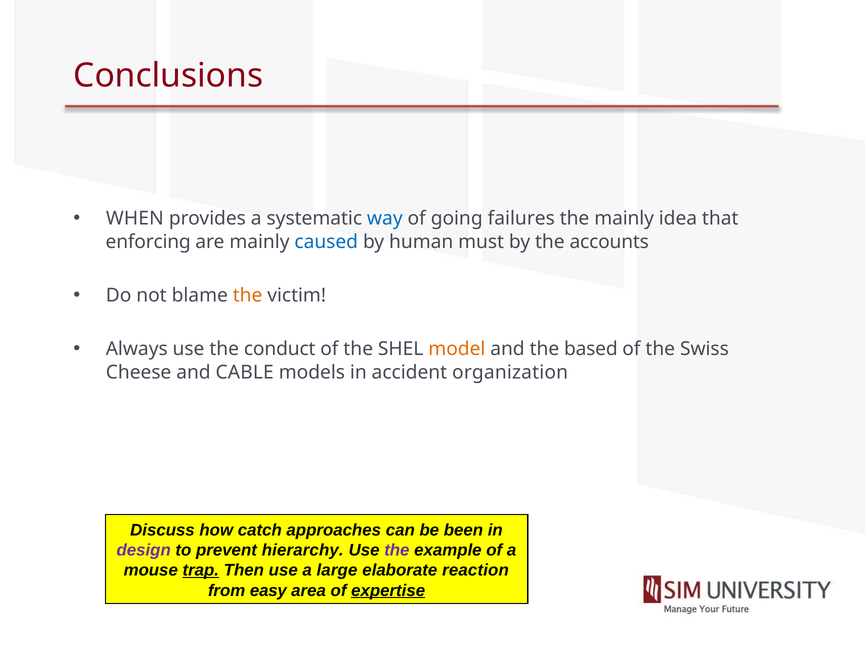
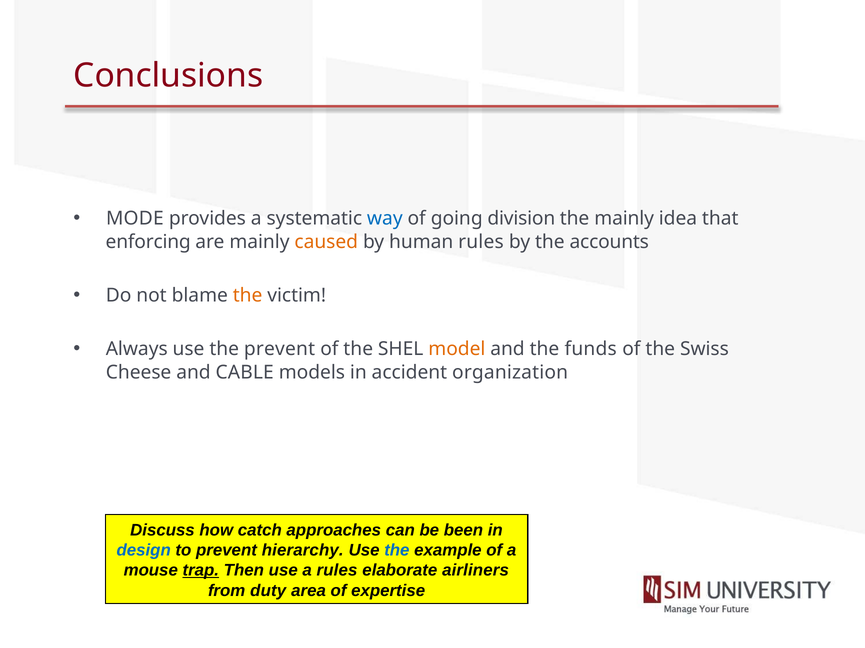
WHEN: WHEN -> MODE (135, 219)
failures: failures -> division (521, 219)
caused colour: blue -> orange (326, 242)
human must: must -> rules (481, 242)
the conduct: conduct -> prevent (280, 350)
based: based -> funds (591, 350)
design colour: purple -> blue (144, 551)
the colour: purple -> blue (397, 551)
a large: large -> rules (337, 571)
reaction: reaction -> airliners (476, 571)
easy: easy -> duty (268, 591)
expertise underline: present -> none (388, 591)
